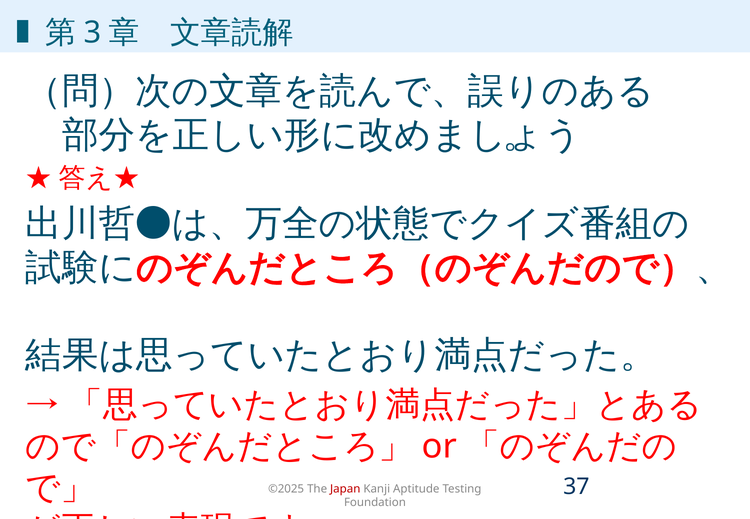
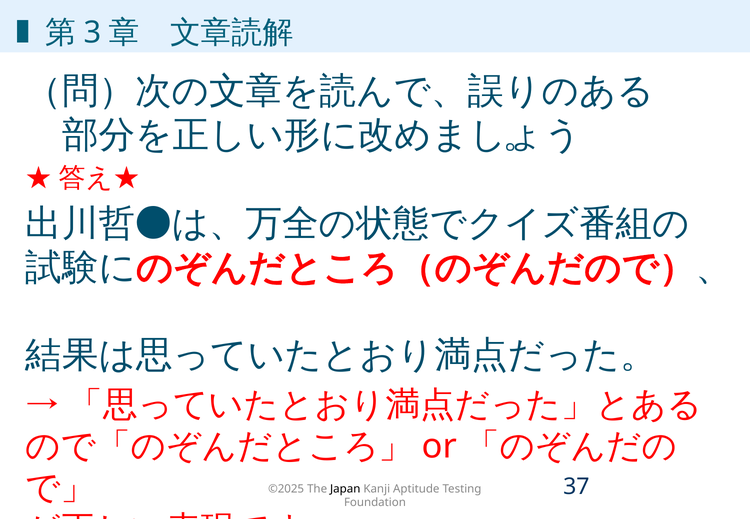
Japan colour: red -> black (345, 489)
